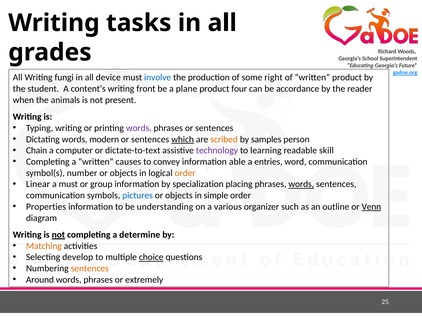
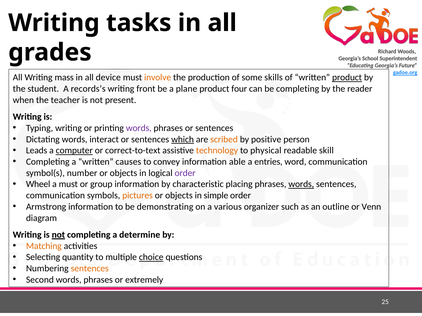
fungi: fungi -> mass (64, 78)
involve colour: blue -> orange (158, 78)
right: right -> skills (274, 78)
product underline: none -> present (347, 78)
content’s: content’s -> records’s (88, 89)
be accordance: accordance -> completing (298, 89)
animals: animals -> teacher (65, 100)
modern: modern -> interact (104, 140)
samples: samples -> positive (266, 140)
Chain: Chain -> Leads (37, 151)
computer underline: none -> present (74, 151)
dictate-to-text: dictate-to-text -> correct-to-text (133, 151)
technology colour: purple -> orange (217, 151)
learning: learning -> physical (266, 151)
order colour: orange -> purple (185, 173)
Linear: Linear -> Wheel (38, 185)
specialization: specialization -> characteristic (198, 185)
pictures colour: blue -> orange (138, 196)
Properties: Properties -> Armstrong (46, 207)
understanding: understanding -> demonstrating (165, 207)
Venn underline: present -> none (371, 207)
develop: develop -> quantity (78, 258)
Around: Around -> Second (40, 280)
